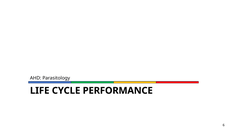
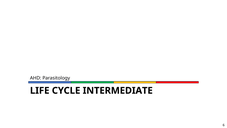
PERFORMANCE: PERFORMANCE -> INTERMEDIATE (118, 90)
